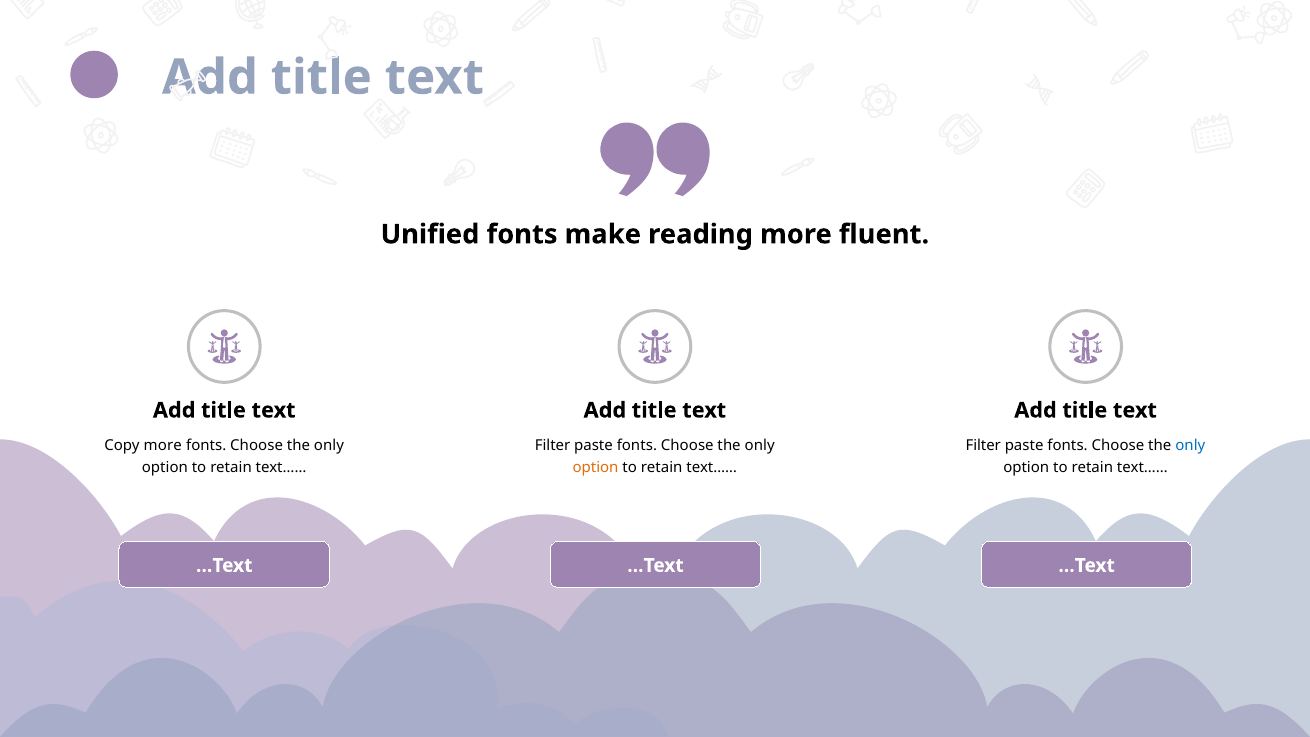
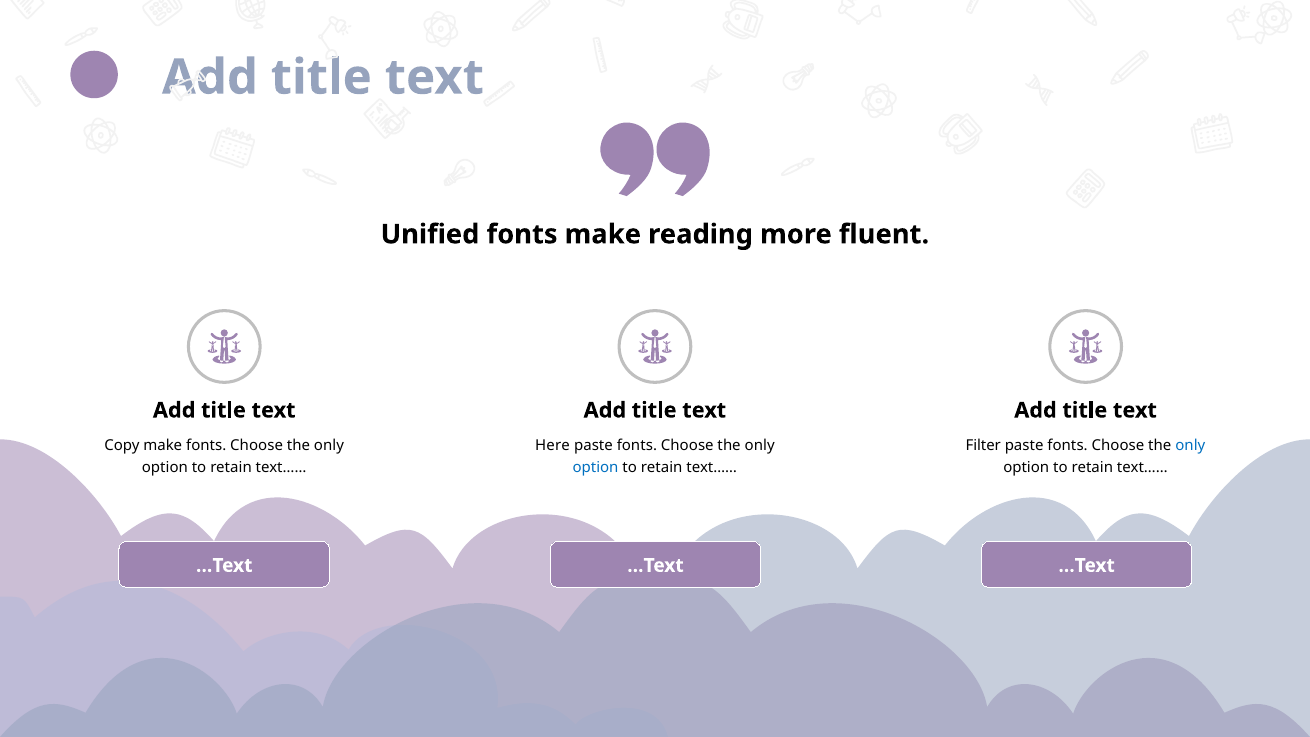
Copy more: more -> make (163, 445)
Filter: Filter -> Here (552, 445)
option colour: orange -> blue (596, 467)
